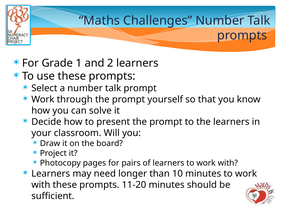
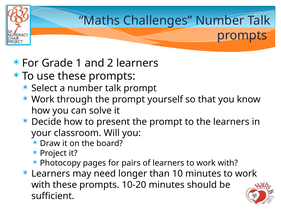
11-20: 11-20 -> 10-20 (134, 185)
